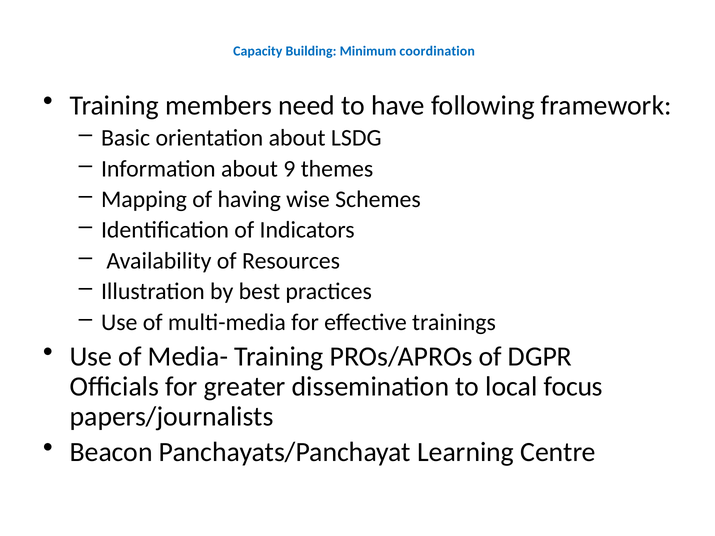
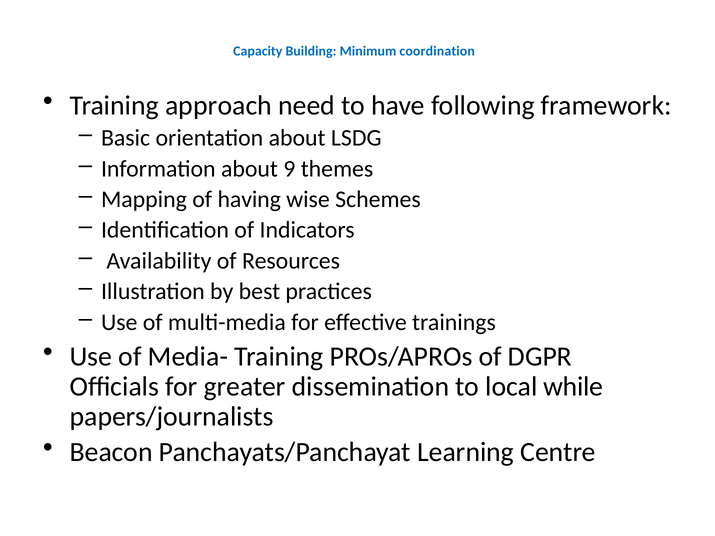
members: members -> approach (219, 106)
focus: focus -> while (573, 387)
